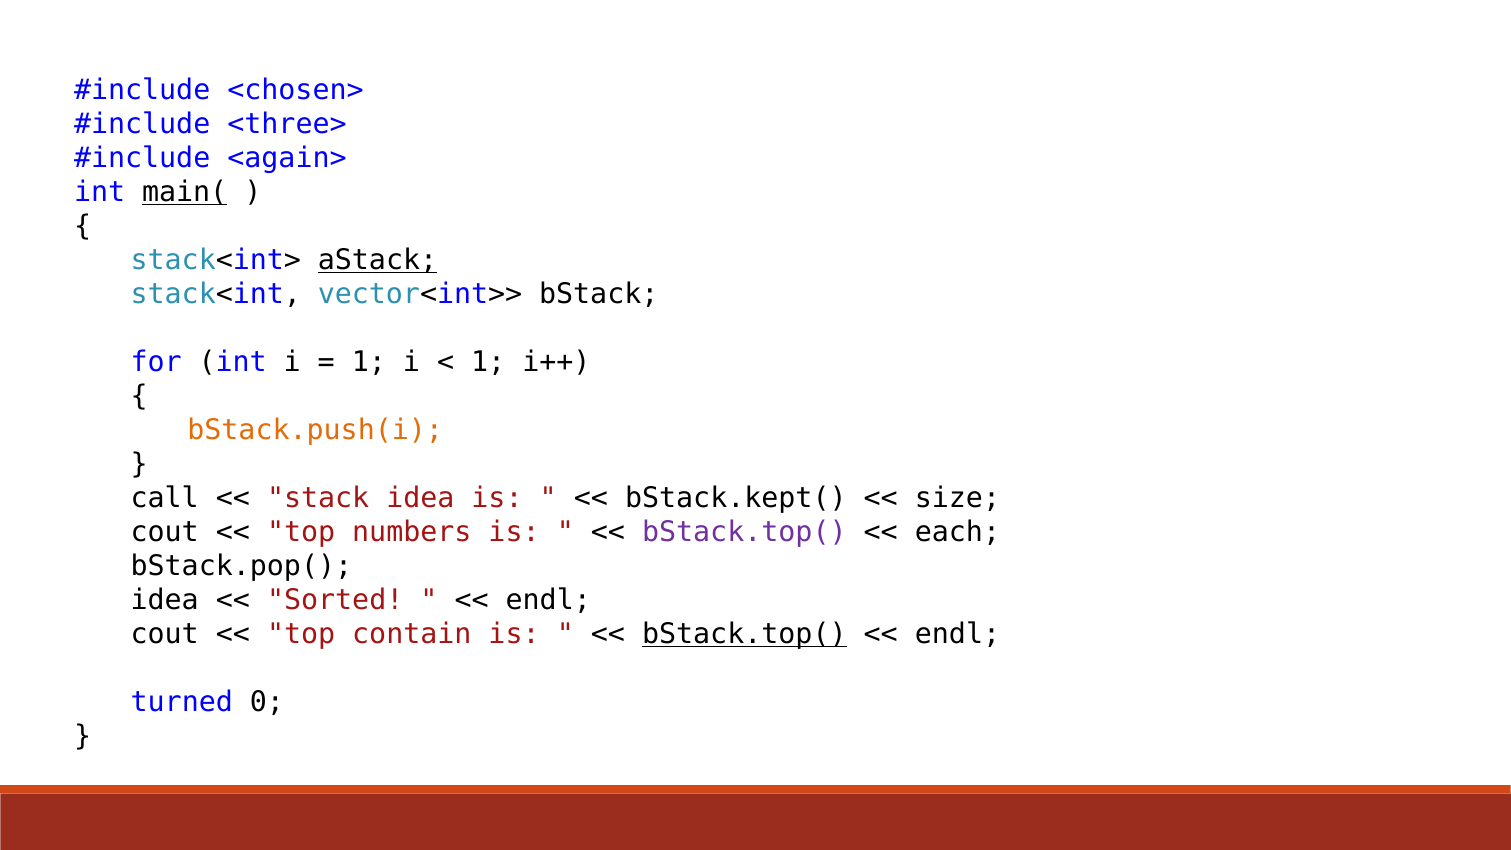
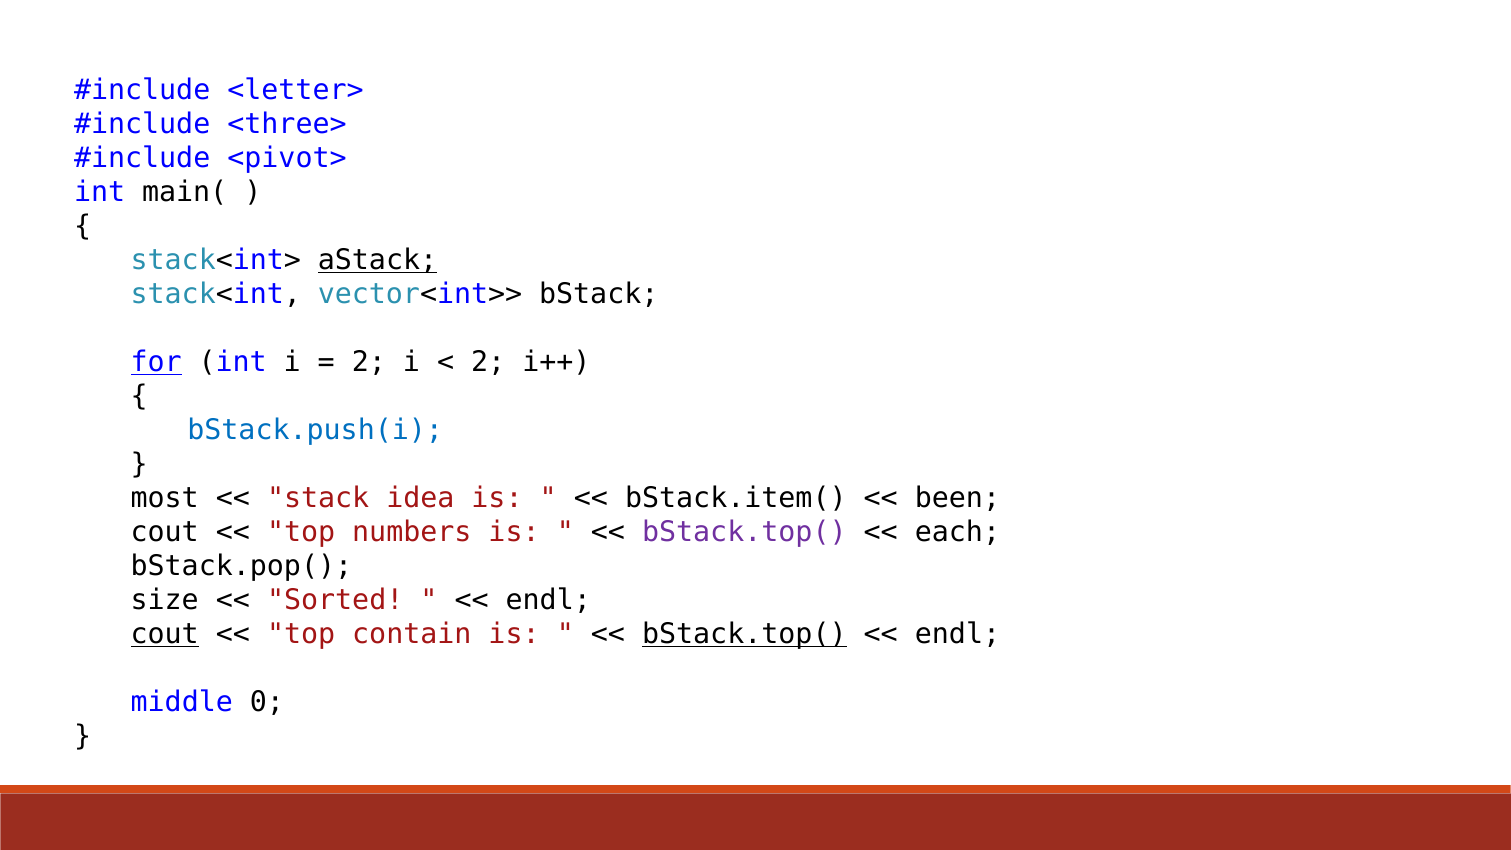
<chosen>: <chosen> -> <letter> (295, 90)
<again>: <again> -> <pivot> (287, 158)
main( underline: present -> none (185, 192)
for underline: none -> present (156, 362)
1: 1 -> 2 (369, 362)
1: 1 -> 2 (488, 362)
bStack.push(i colour: orange -> blue (315, 430)
call: call -> most (165, 498)
bStack.kept(: bStack.kept( -> bStack.item( (736, 498)
size: size -> been (957, 498)
idea: idea -> size (165, 600)
cout underline: none -> present (165, 634)
turned: turned -> middle (182, 702)
